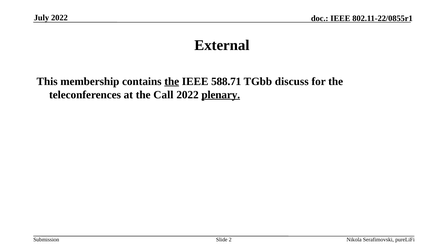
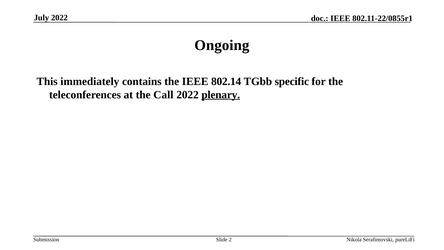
External: External -> Ongoing (222, 45)
membership: membership -> immediately (90, 81)
the underline: present -> none (172, 81)
588.71: 588.71 -> 802.14 (226, 81)
discuss: discuss -> specific (292, 81)
